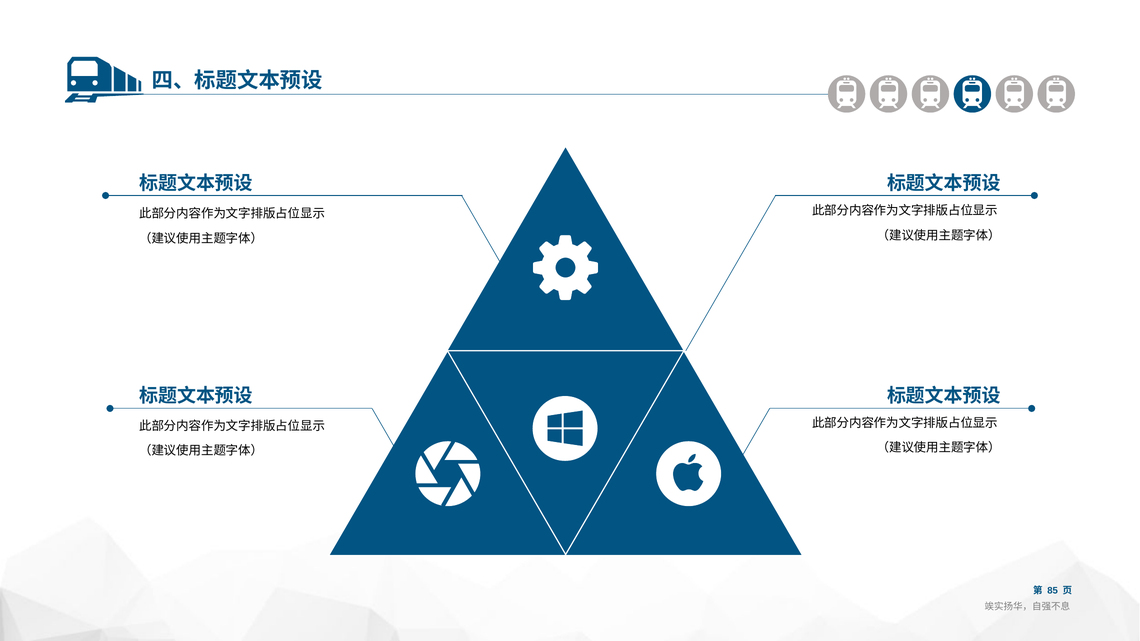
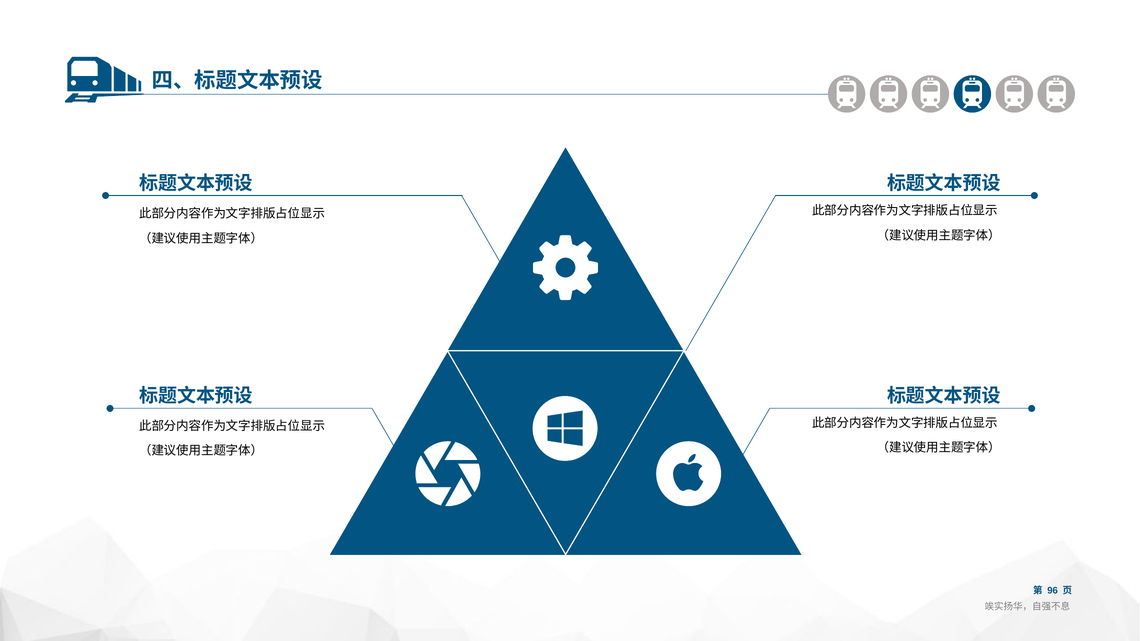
85: 85 -> 96 (1053, 591)
